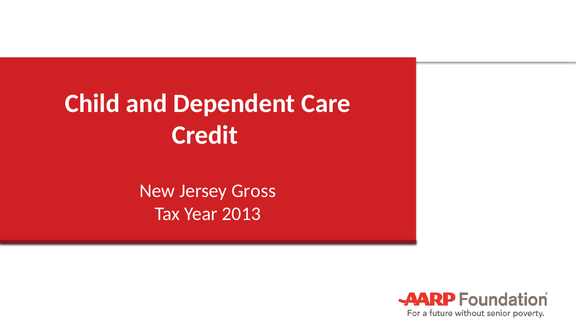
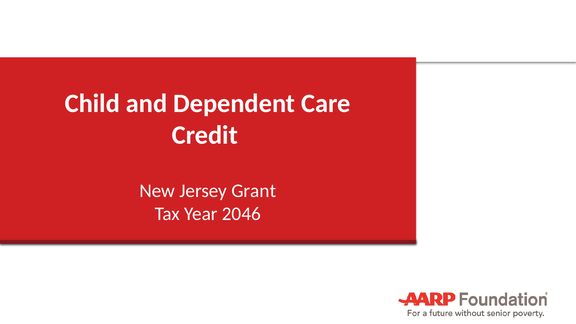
Gross: Gross -> Grant (254, 191)
2013: 2013 -> 2046 (241, 214)
